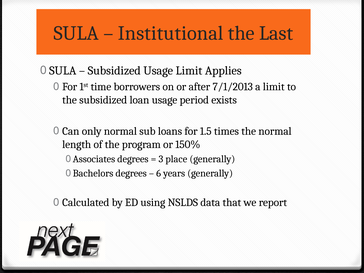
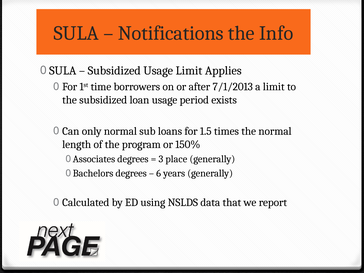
Institutional: Institutional -> Notifications (171, 33)
Last: Last -> Info (276, 33)
